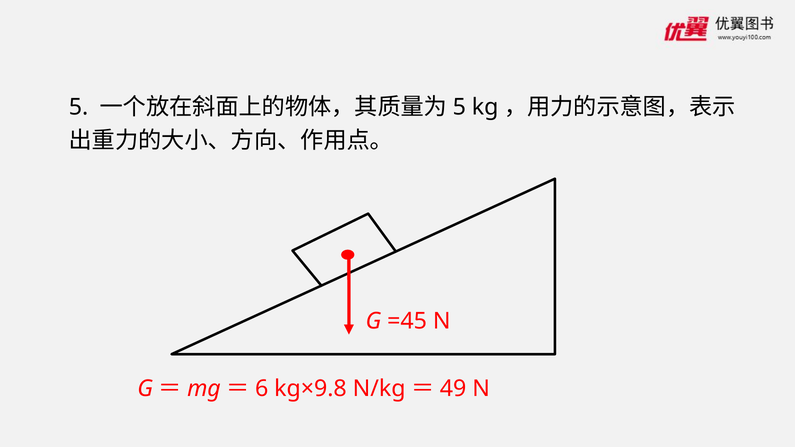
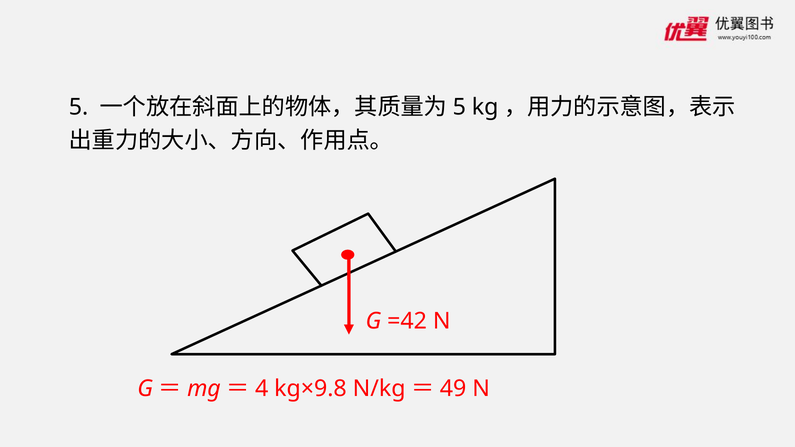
=45: =45 -> =42 (407, 321)
6: 6 -> 4 (262, 389)
